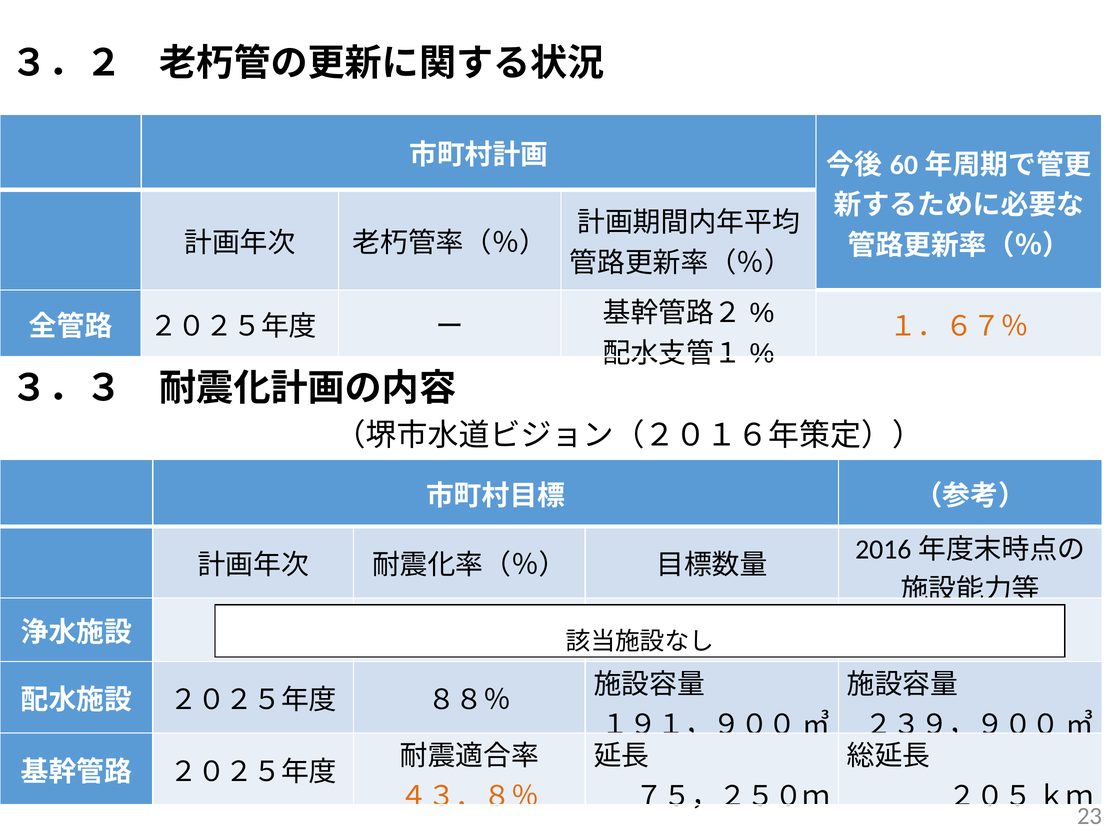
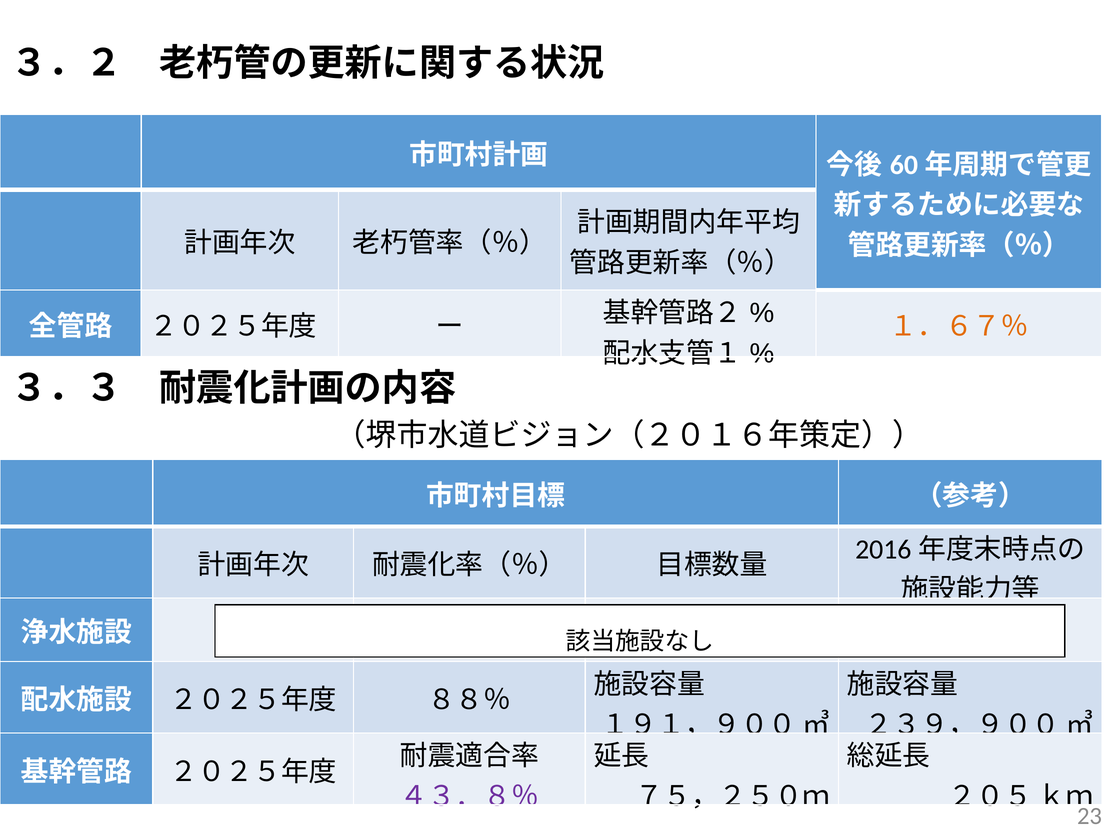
４３．８％ colour: orange -> purple (469, 796)
